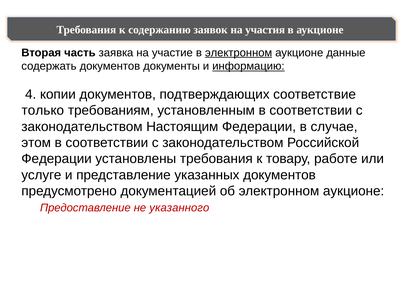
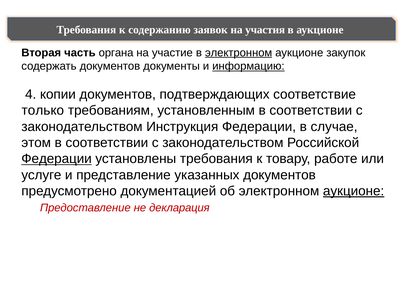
заявка: заявка -> органа (116, 53)
данные: данные -> закупок (346, 53)
Настоящим: Настоящим -> Инструкция (182, 127)
Федерации underline: none -> present (57, 159)
аукционе underline: none -> present (354, 191)
указанного: указанного -> декларация (179, 208)
